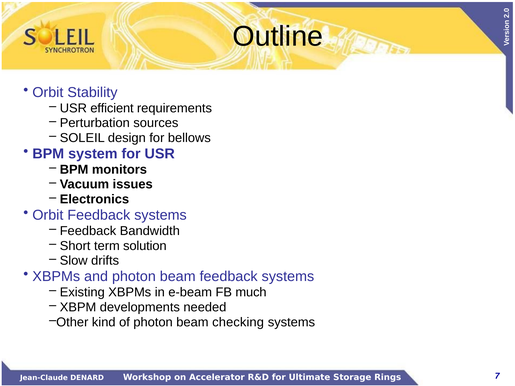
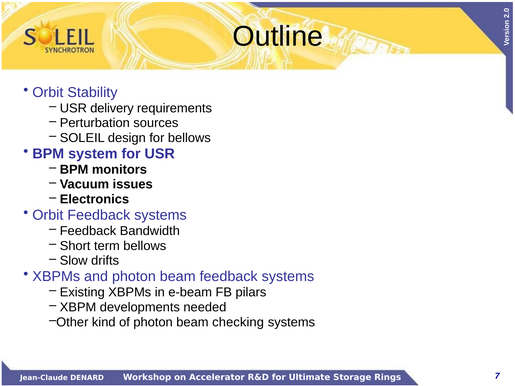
efficient: efficient -> delivery (112, 108)
term solution: solution -> bellows (145, 246)
much: much -> pilars (251, 292)
